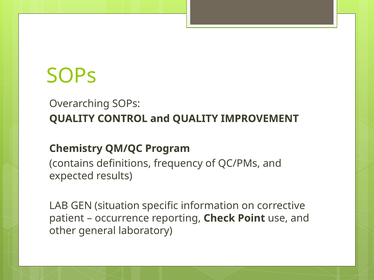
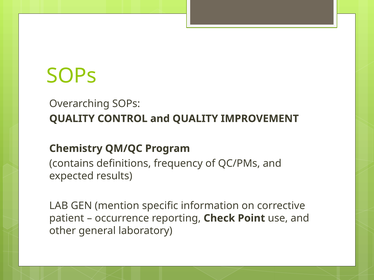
situation: situation -> mention (117, 206)
